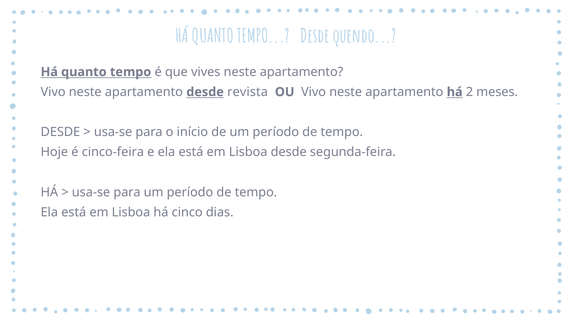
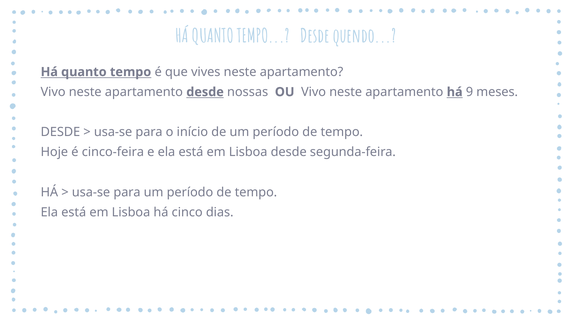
revista: revista -> nossas (248, 92)
2: 2 -> 9 (469, 92)
